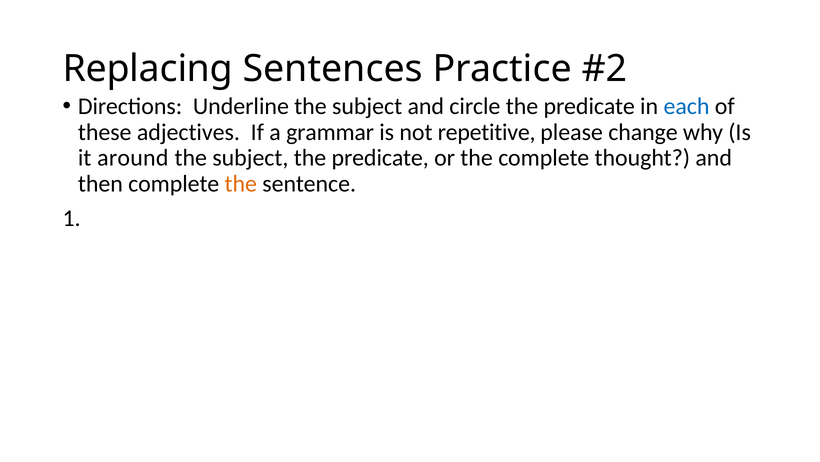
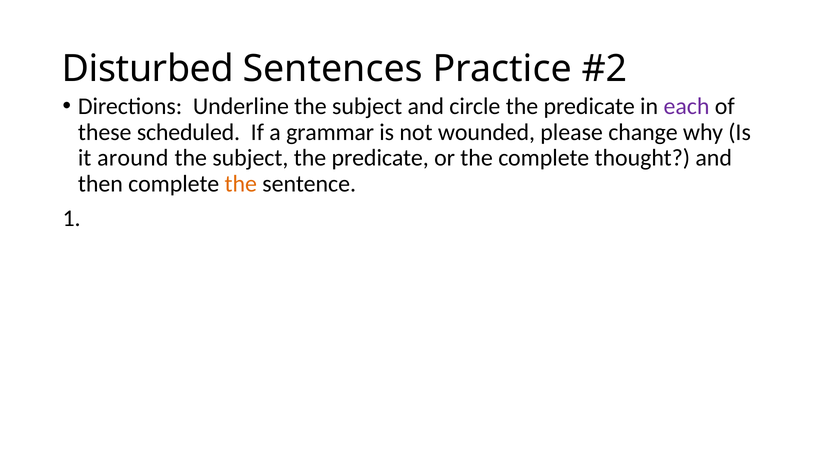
Replacing: Replacing -> Disturbed (148, 69)
each colour: blue -> purple (687, 106)
adjectives: adjectives -> scheduled (188, 132)
repetitive: repetitive -> wounded (487, 132)
